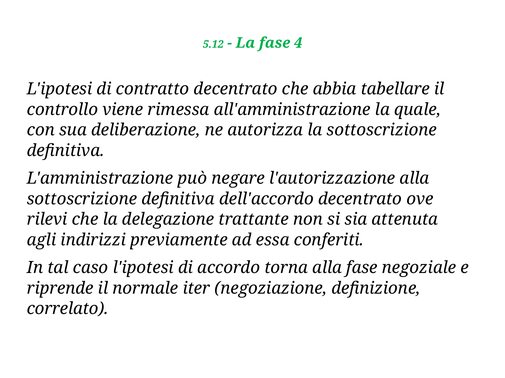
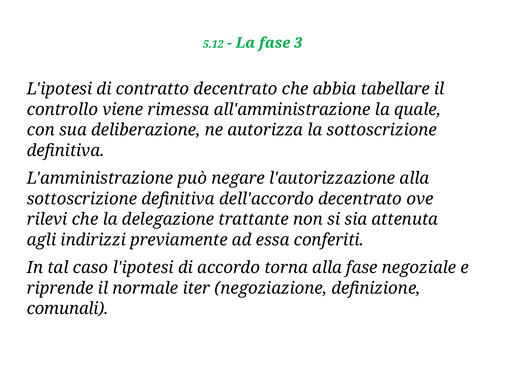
4: 4 -> 3 (298, 43)
correlato: correlato -> comunali (68, 309)
